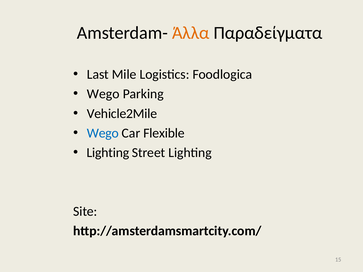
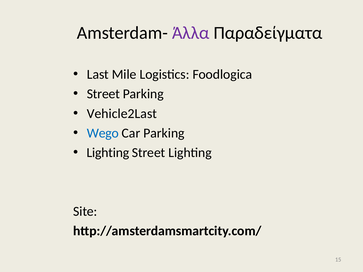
Άλλα colour: orange -> purple (191, 33)
Wego: Wego -> Street (103, 94)
Vehicle2Mile: Vehicle2Mile -> Vehicle2Last (122, 114)
Car Flexible: Flexible -> Parking (164, 133)
